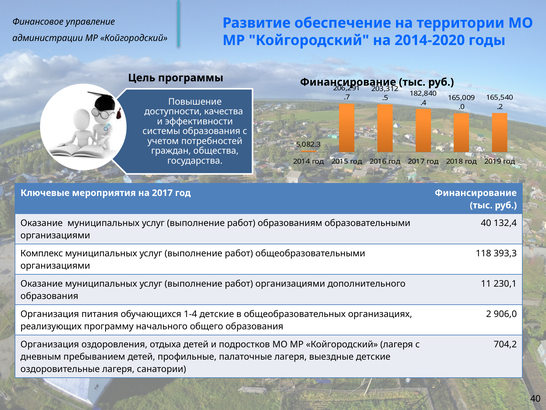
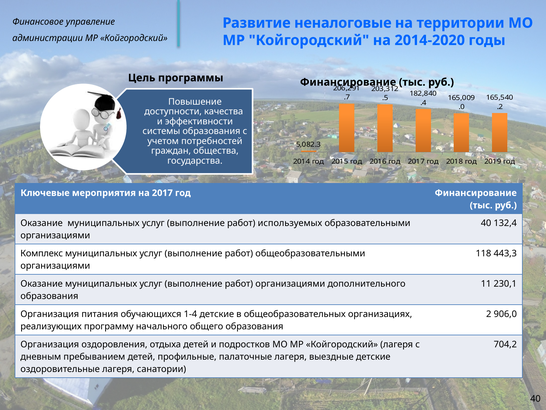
обеспечение: обеспечение -> неналоговые (343, 23)
образованиям: образованиям -> используемых (290, 223)
393,3: 393,3 -> 443,3 (505, 253)
